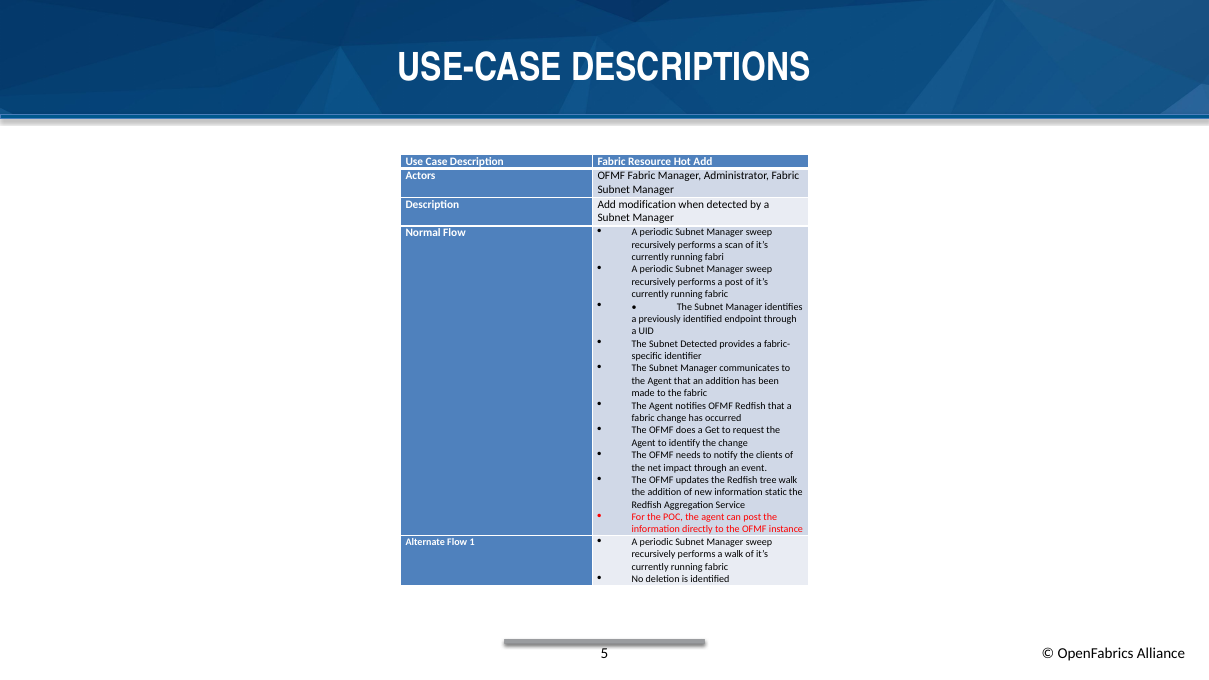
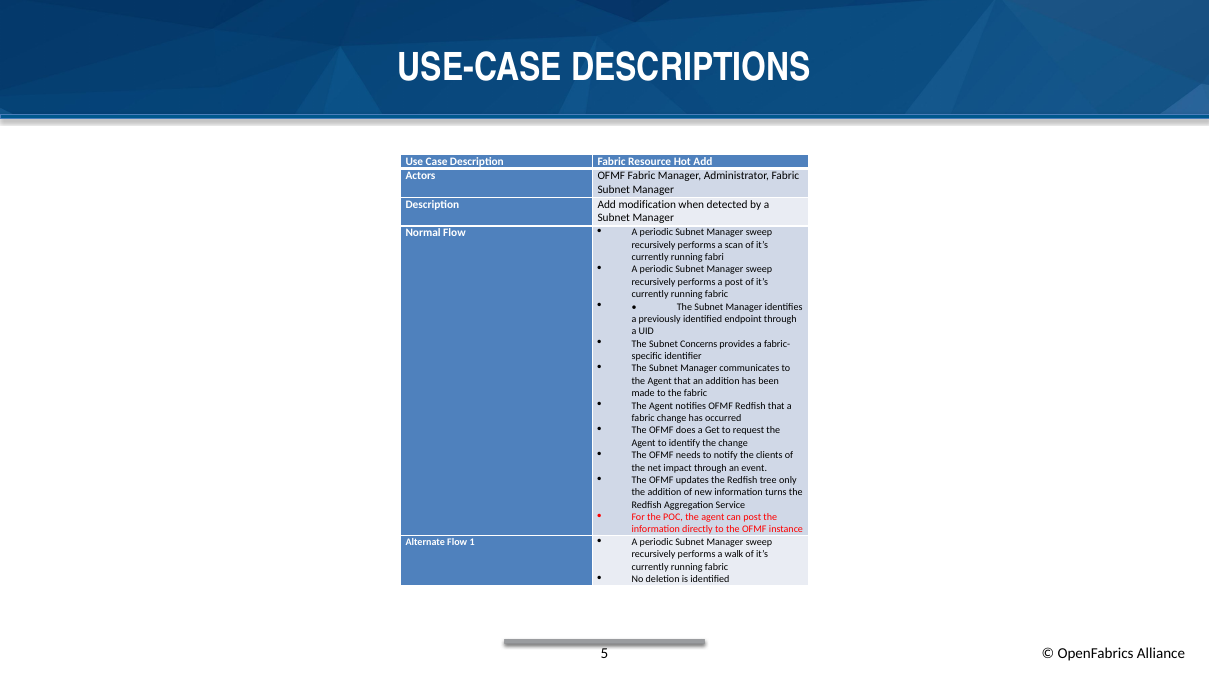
Subnet Detected: Detected -> Concerns (699, 344)
tree walk: walk -> only (788, 480)
static: static -> turns (776, 493)
